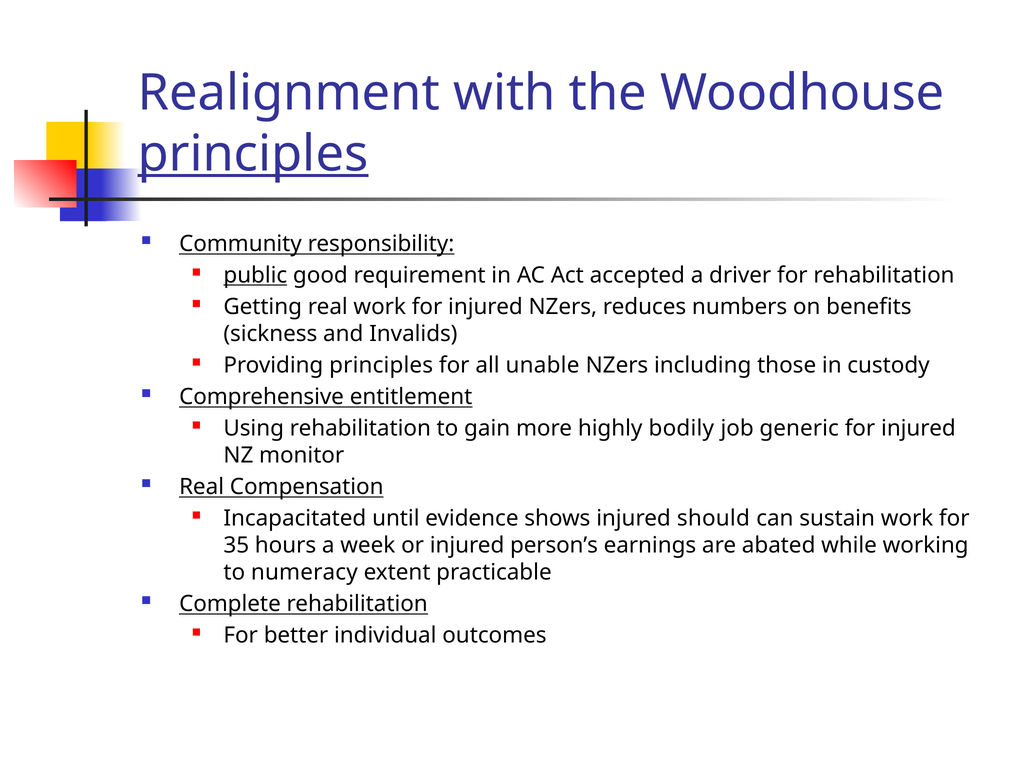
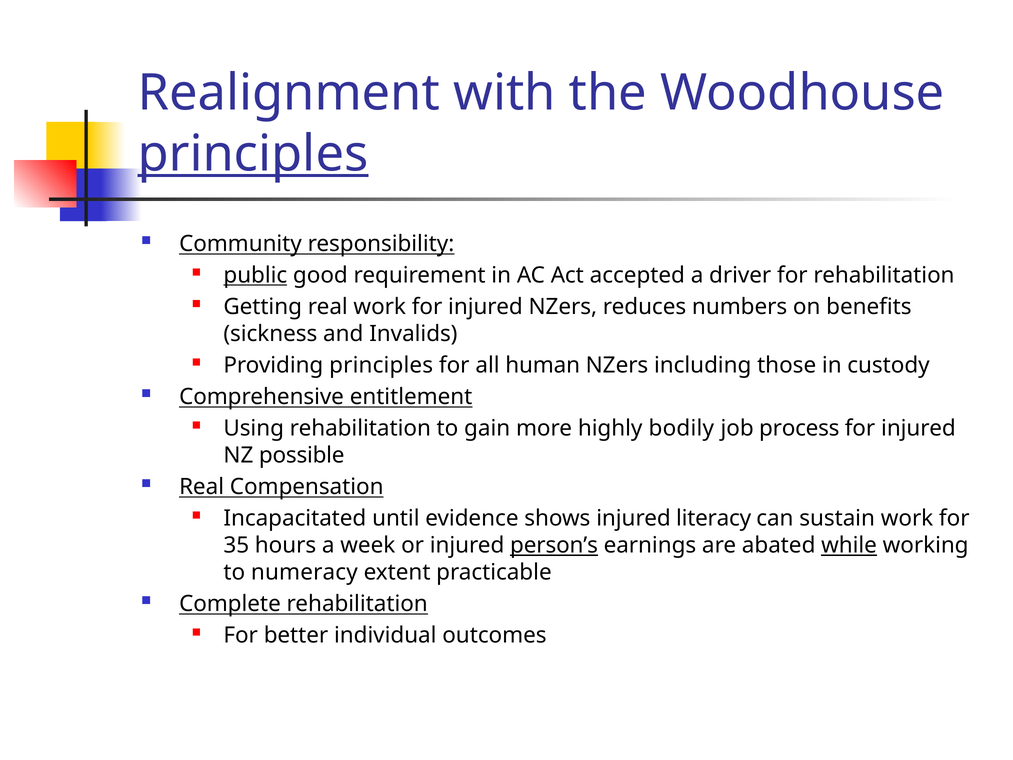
unable: unable -> human (543, 365)
generic: generic -> process (799, 428)
monitor: monitor -> possible (302, 455)
should: should -> literacy (714, 518)
person’s underline: none -> present (554, 545)
while underline: none -> present (849, 545)
